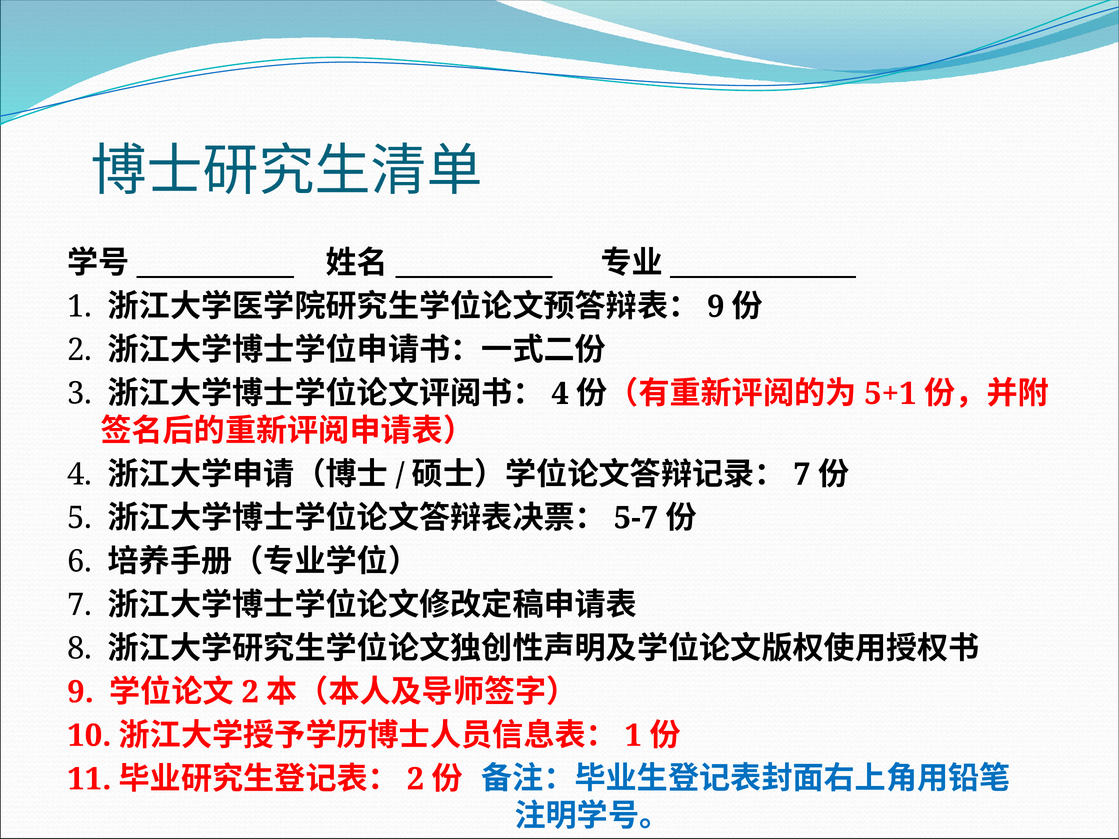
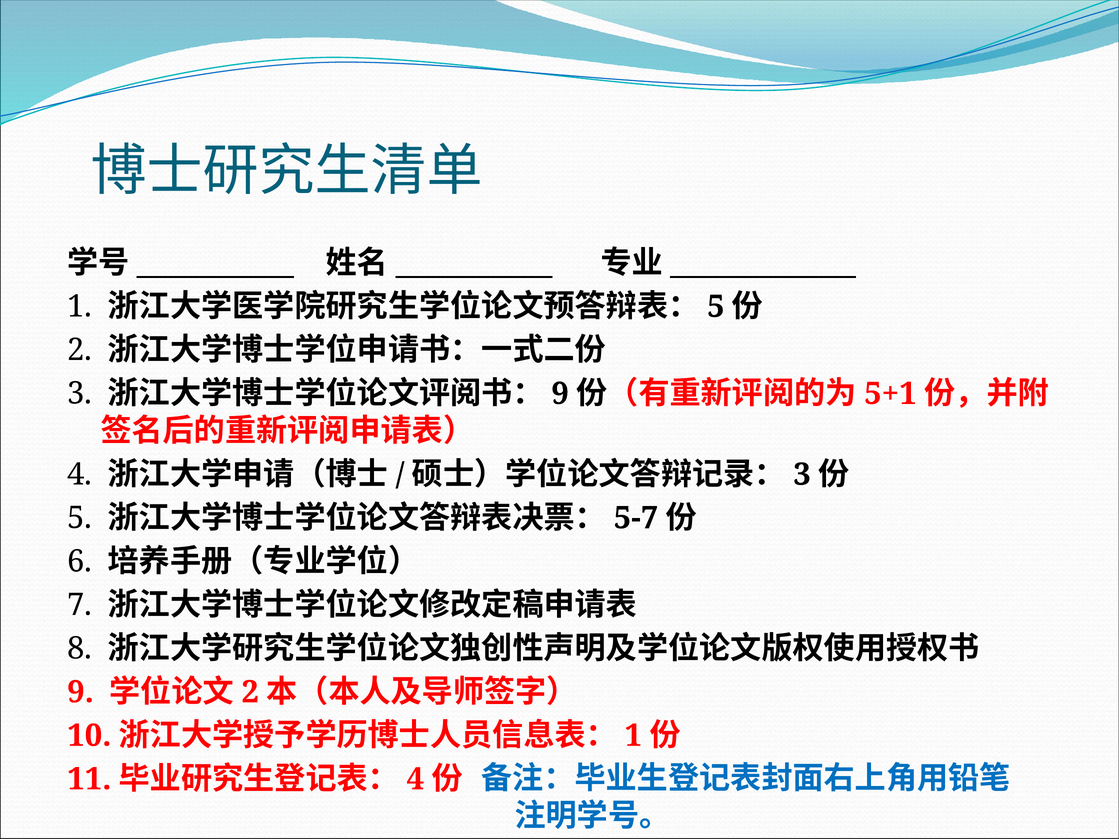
9: 9 -> 5 (716, 307)
4: 4 -> 9 (560, 394)
7: 7 -> 3 (802, 475)
2: 2 -> 4 (415, 779)
